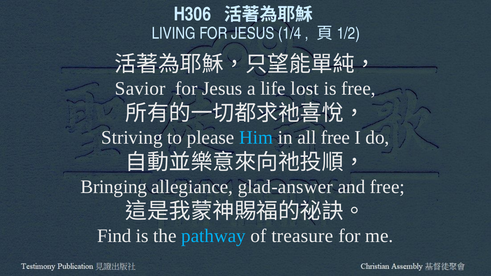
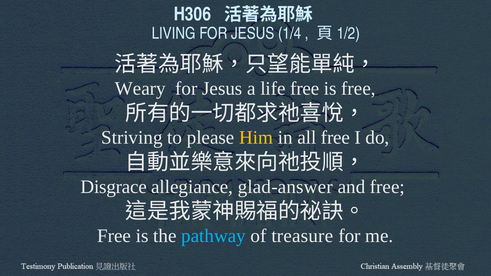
Savior: Savior -> Weary (140, 89)
life lost: lost -> free (305, 89)
Him colour: light blue -> yellow (256, 138)
Bringing: Bringing -> Disgrace (114, 187)
Find: Find -> Free (114, 236)
